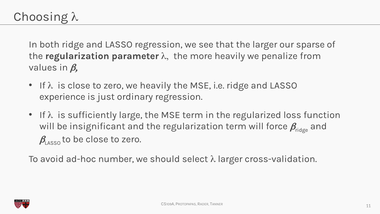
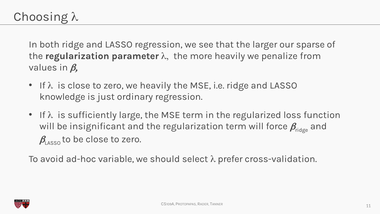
experience: experience -> knowledge (62, 97)
number: number -> variable (116, 159)
l larger: larger -> prefer (230, 159)
